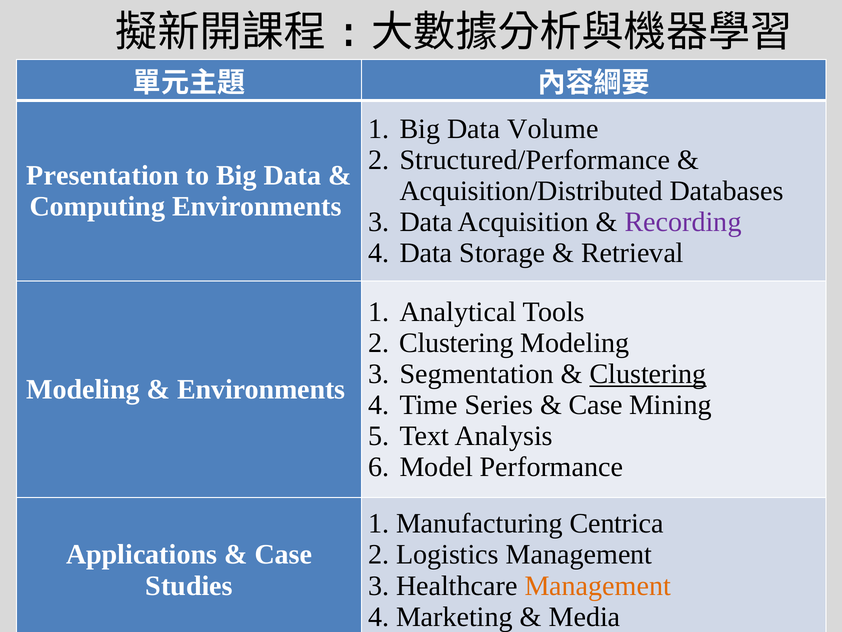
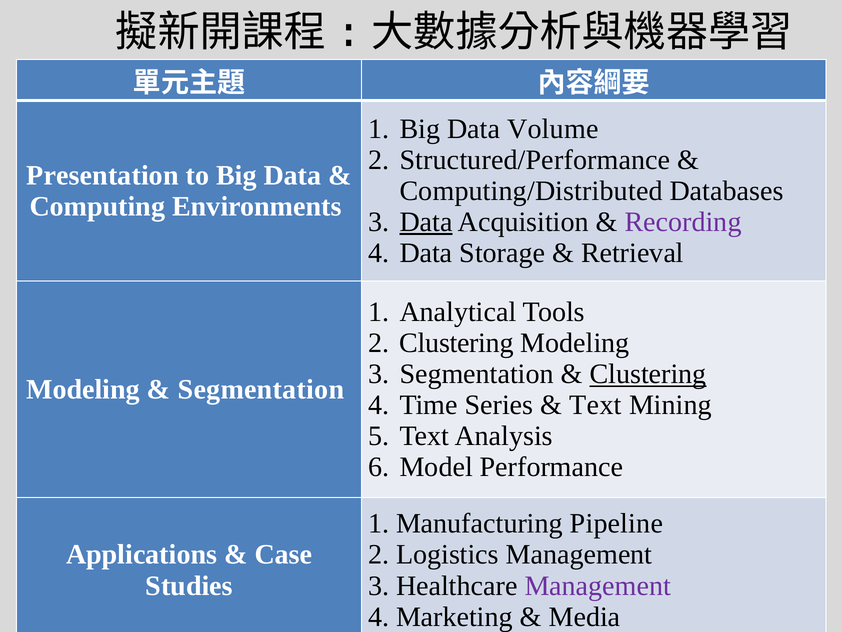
Acquisition/Distributed: Acquisition/Distributed -> Computing/Distributed (531, 191)
Data underline: none -> present (426, 222)
Environments: Environments -> Segmentation (261, 389)
Case: Case -> Text (595, 405)
Centrica: Centrica -> Pipeline (616, 523)
Management colour: orange -> purple (598, 585)
